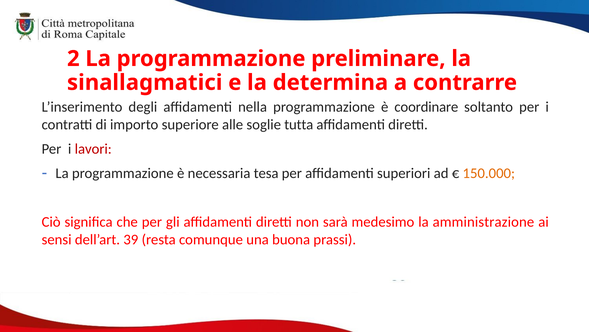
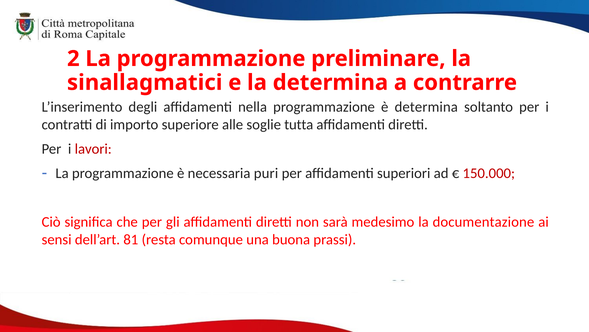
è coordinare: coordinare -> determina (426, 107)
tesa: tesa -> puri (266, 173)
150.000 colour: orange -> red (489, 173)
amministrazione: amministrazione -> documentazione (483, 222)
39: 39 -> 81 (131, 239)
